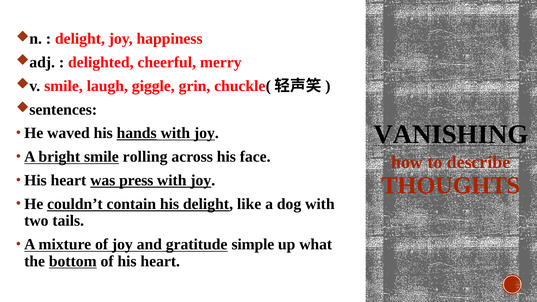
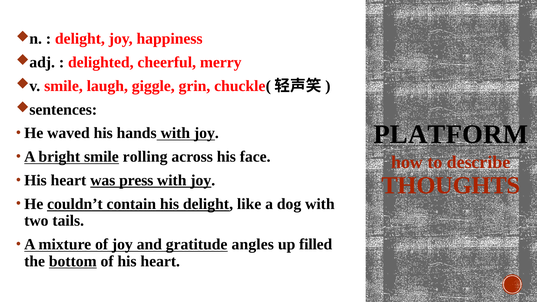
VANISHING: VANISHING -> PLATFORM (451, 134)
hands underline: present -> none (137, 133)
simple: simple -> angles (253, 244)
what: what -> filled (316, 244)
